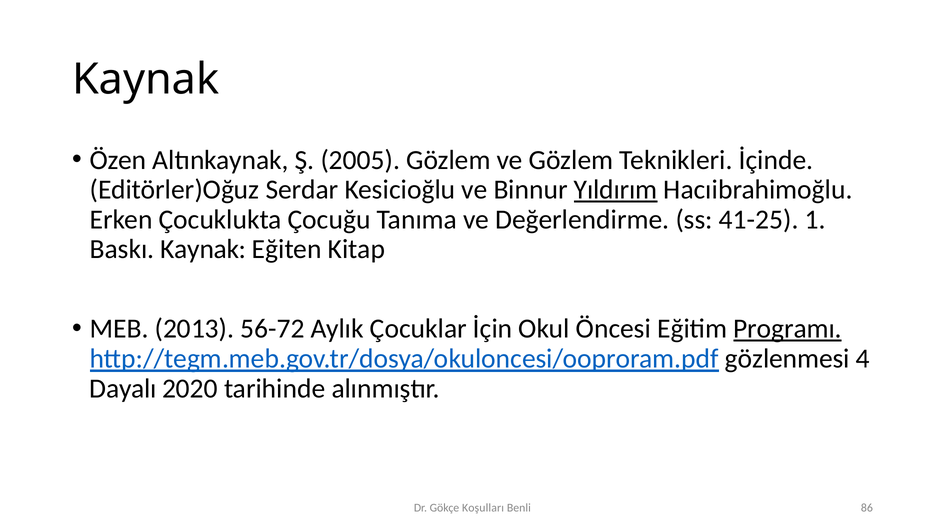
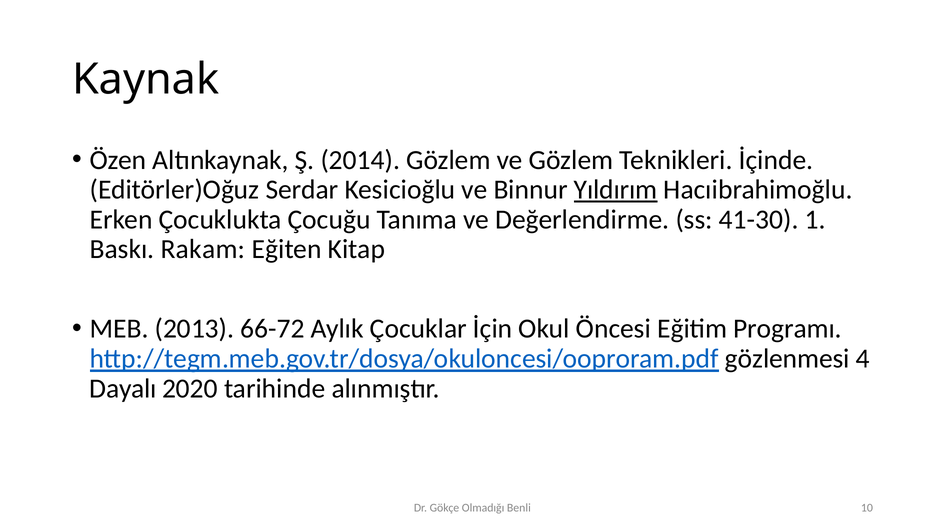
2005: 2005 -> 2014 (360, 160)
41-25: 41-25 -> 41-30 (759, 219)
Baskı Kaynak: Kaynak -> Rakam (203, 249)
56-72: 56-72 -> 66-72 (272, 328)
Programı underline: present -> none (788, 328)
Koşulları: Koşulları -> Olmadığı (483, 508)
86: 86 -> 10 (867, 508)
